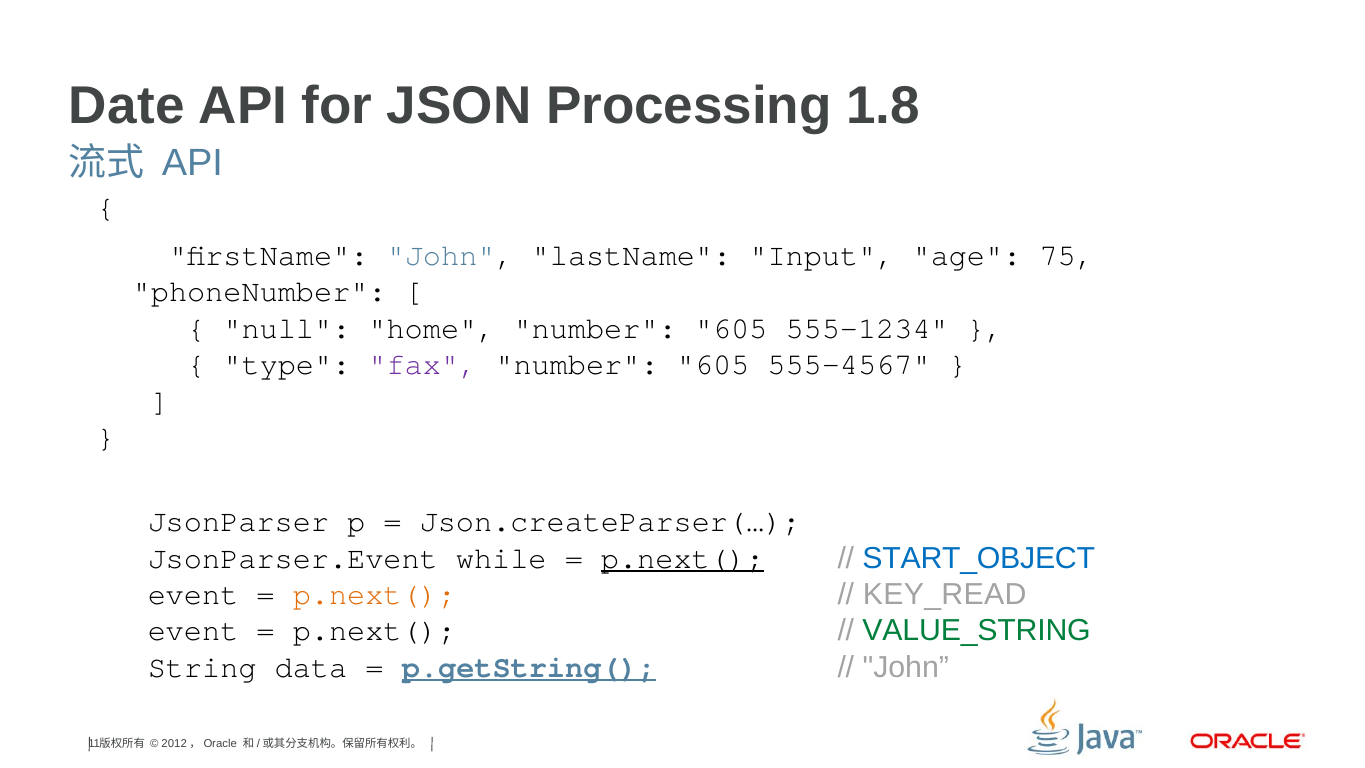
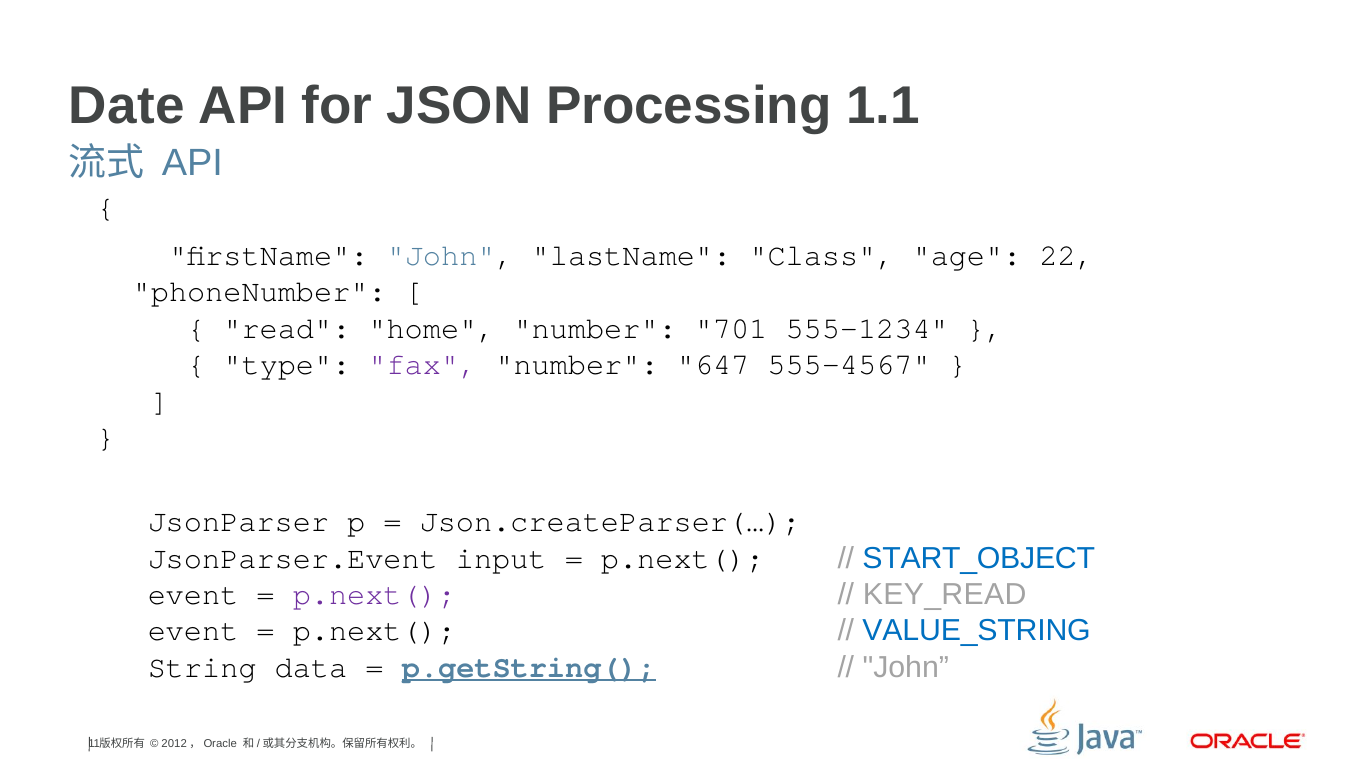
1.8: 1.8 -> 1.1 (883, 106)
Input: Input -> Class (822, 255)
75: 75 -> 22 (1067, 255)
null: null -> read (287, 328)
home number 605: 605 -> 701 (731, 328)
605: 605 -> 647 (713, 365)
while: while -> input (501, 558)
p.next( underline: present -> none (683, 558)
p.next( colour: orange -> purple (374, 594)
VALUE_STRING colour: green -> blue (977, 631)
